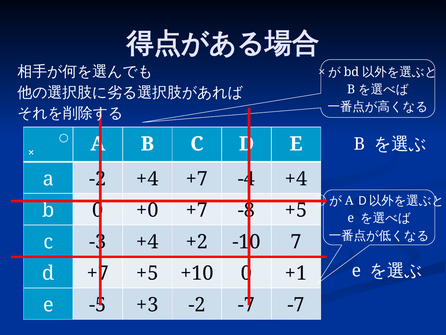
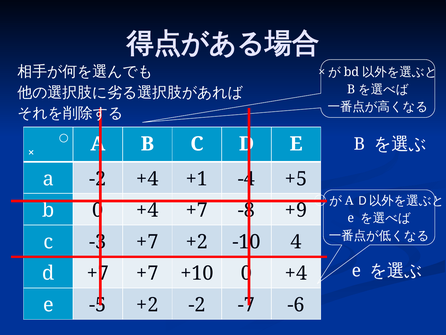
+4 +7: +7 -> +1 (197, 179)
+4: +4 -> +5 (296, 179)
+0: +0 -> +4 (147, 210)
+5: +5 -> +9 (296, 210)
+4: +4 -> +7 (147, 241)
7: 7 -> 4 (296, 241)
+5: +5 -> +7 (147, 273)
+1: +1 -> +4 (296, 273)
+3: +3 -> +2 (147, 304)
-7: -7 -> -6 (296, 304)
